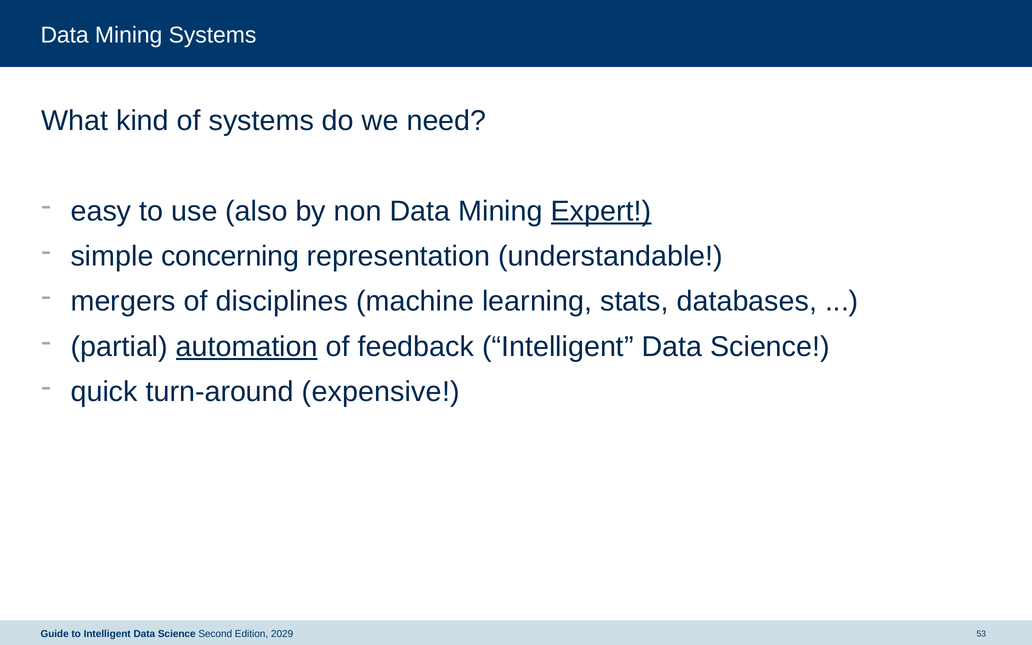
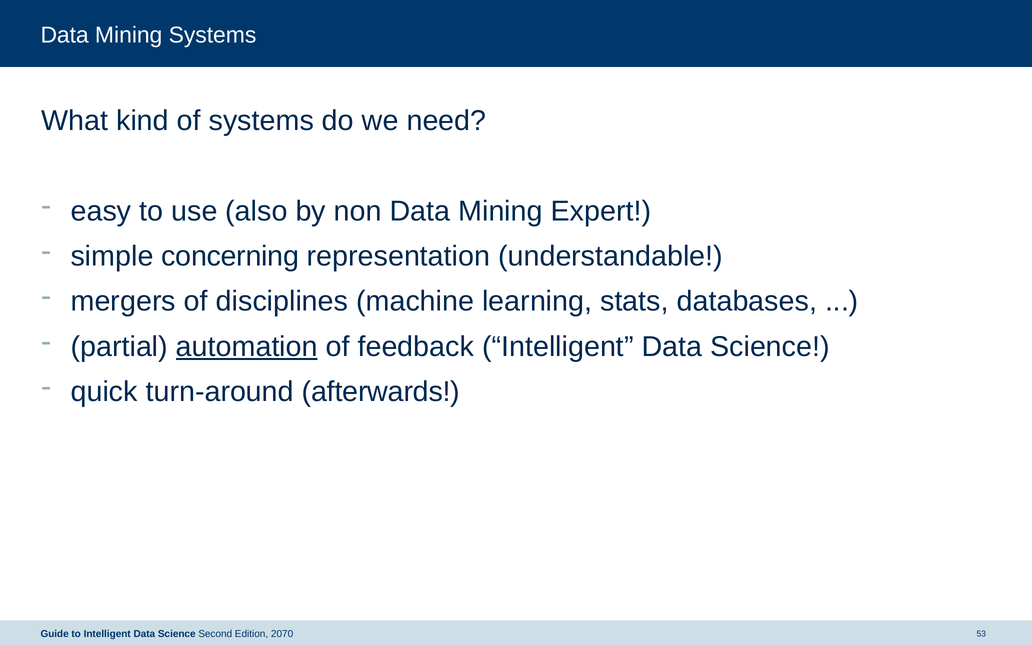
Expert underline: present -> none (601, 211)
expensive: expensive -> afterwards (381, 392)
2029: 2029 -> 2070 (282, 634)
